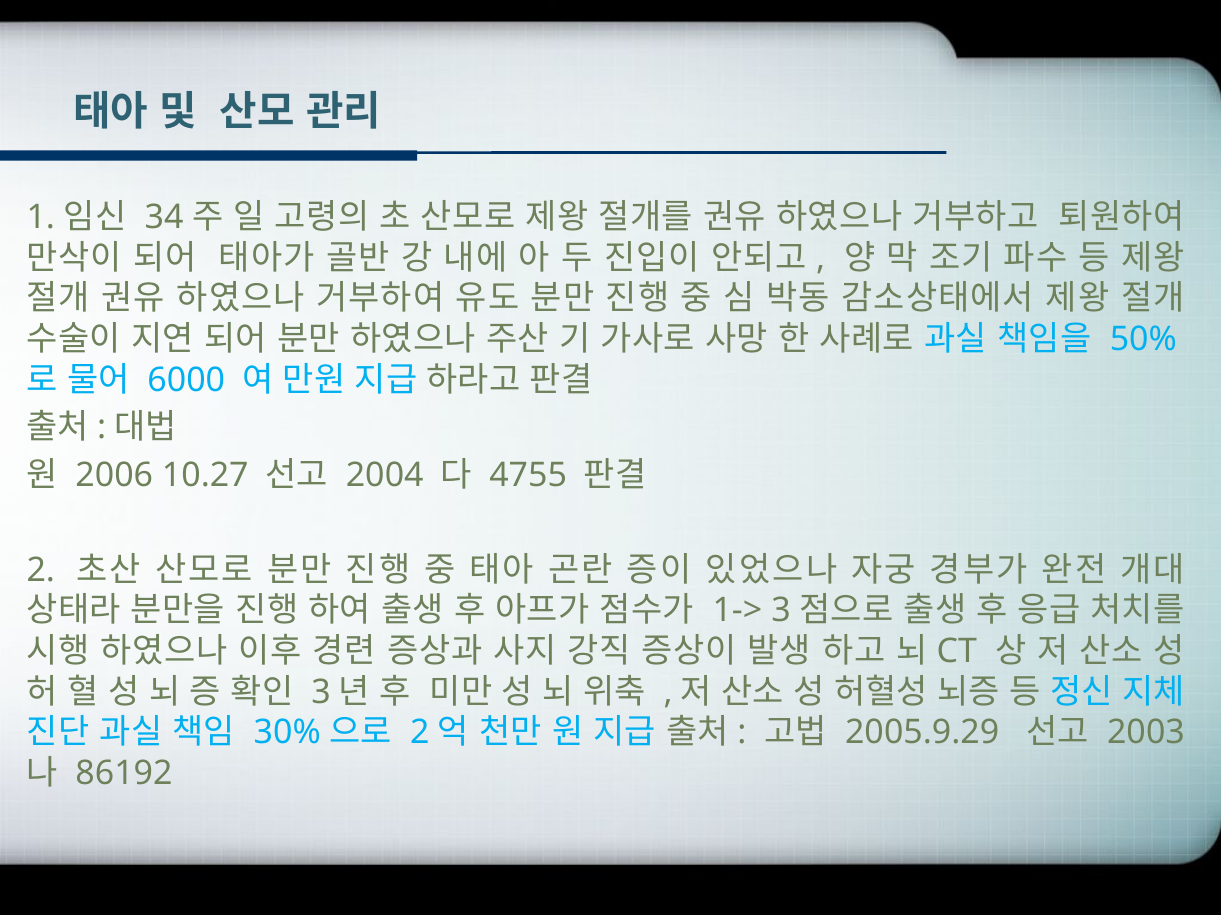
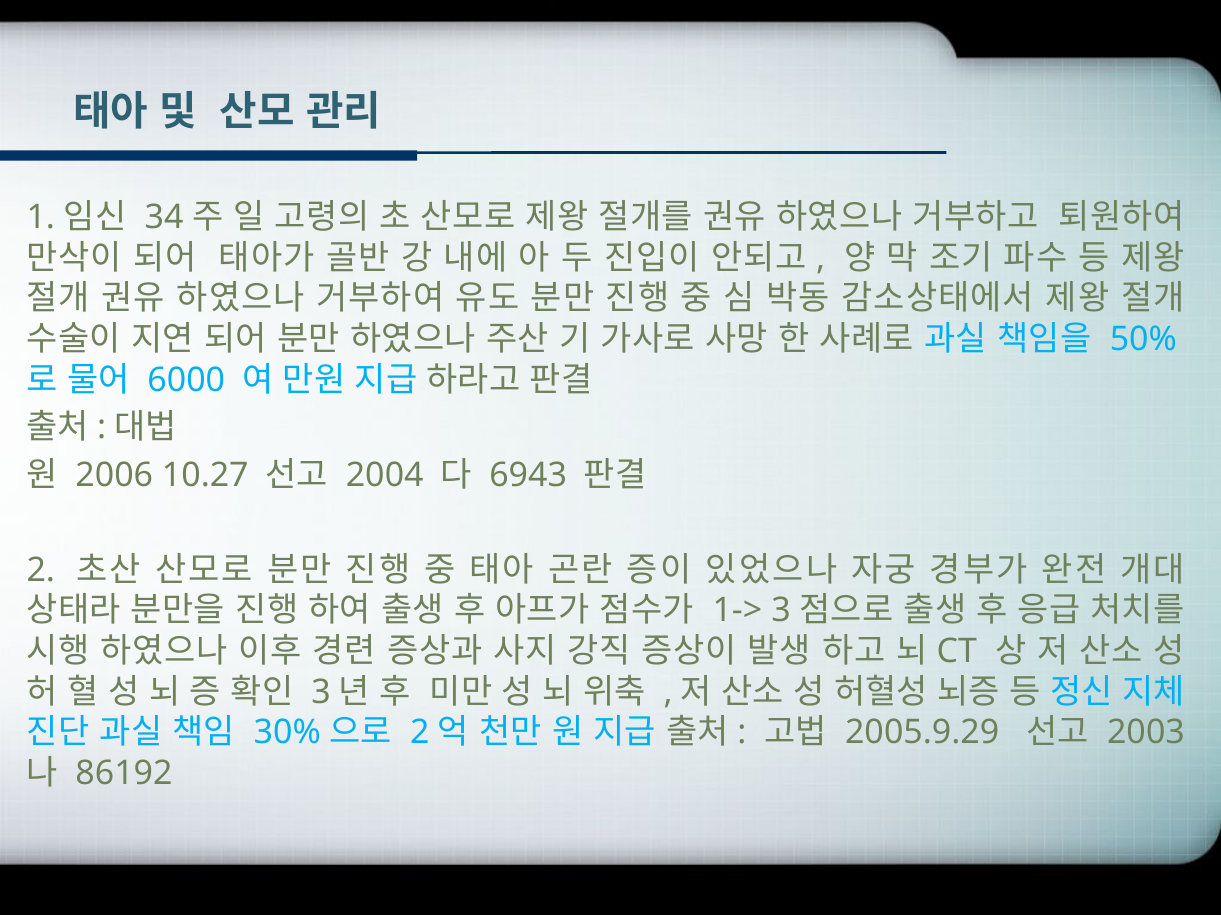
4755: 4755 -> 6943 (528, 475)
